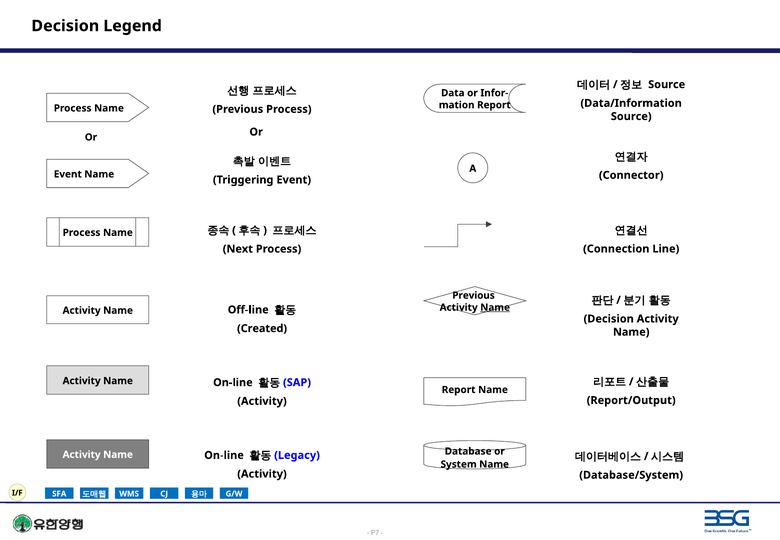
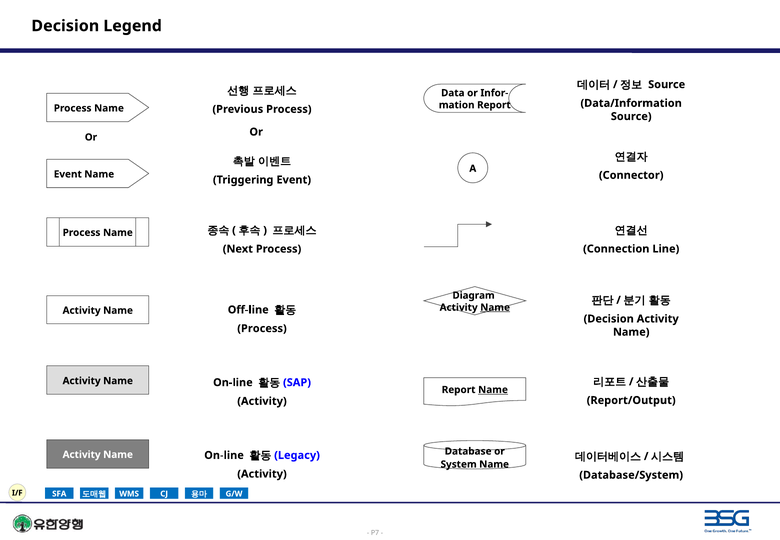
Previous: Previous -> Diagram (474, 295)
Created: Created -> Process (262, 329)
Name underline: none -> present (493, 390)
